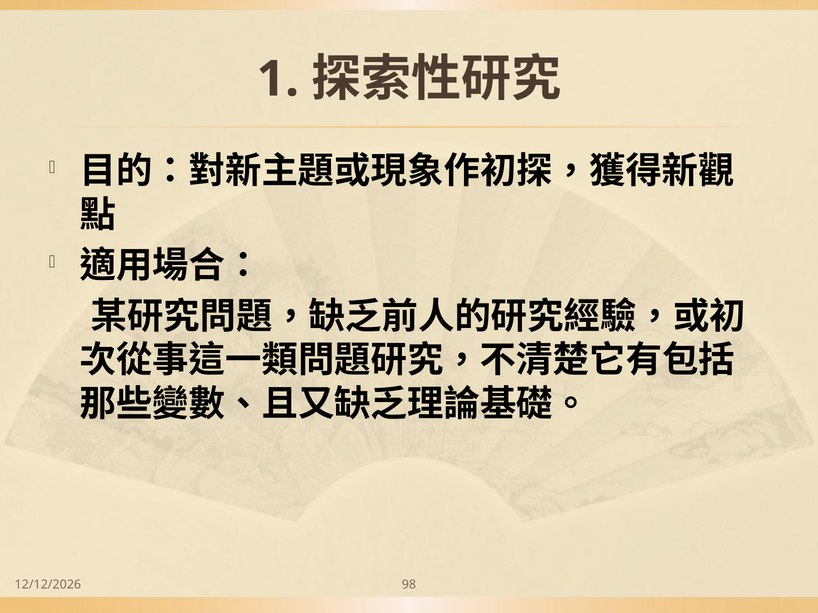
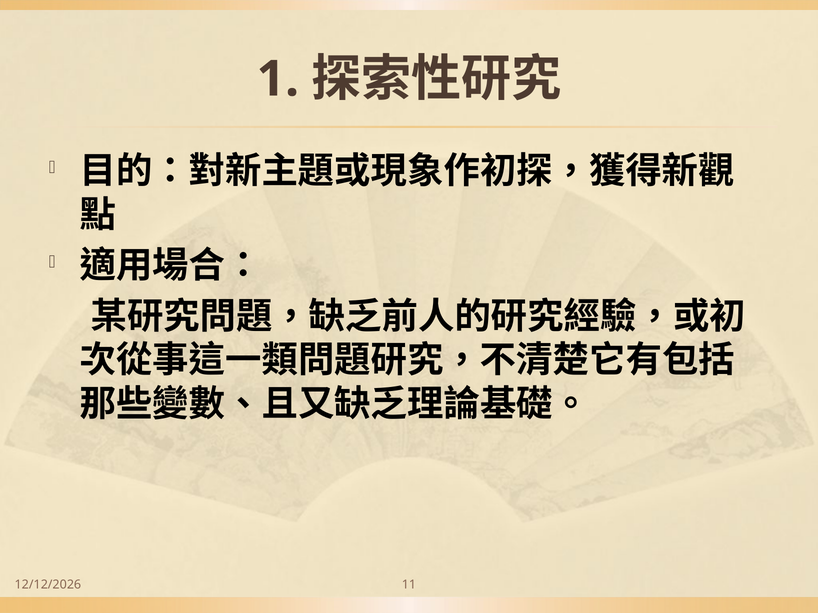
98: 98 -> 11 (409, 585)
